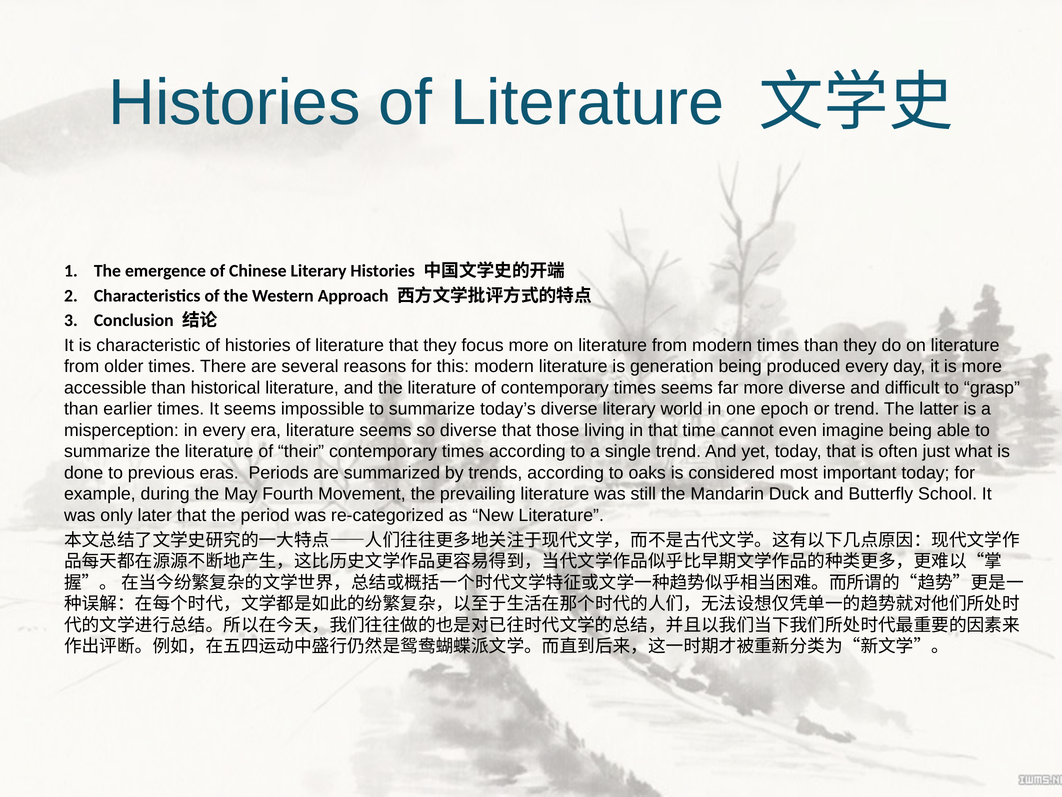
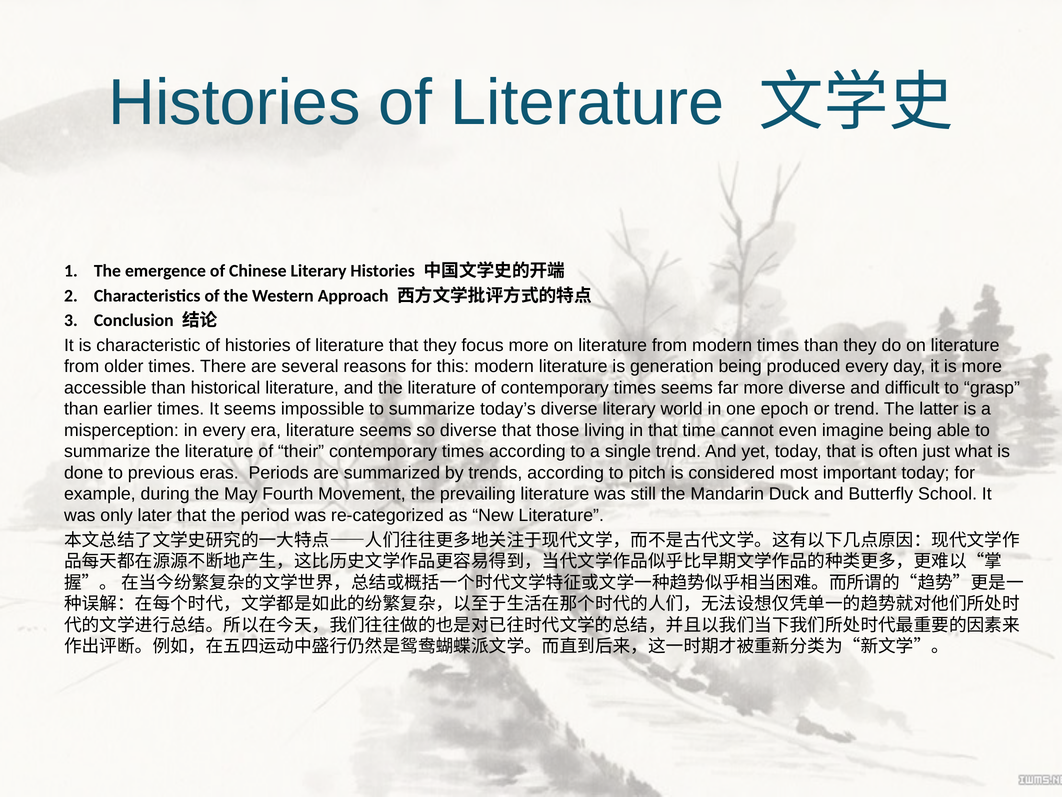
oaks: oaks -> pitch (647, 473)
